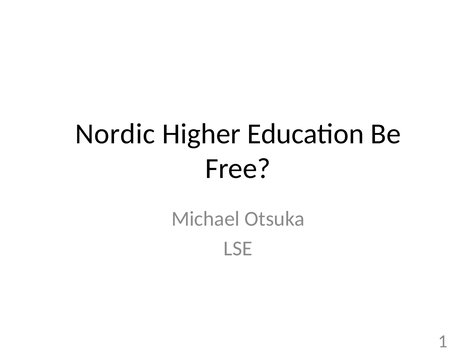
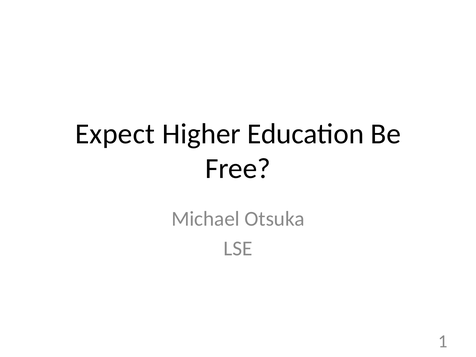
Nordic: Nordic -> Expect (115, 134)
